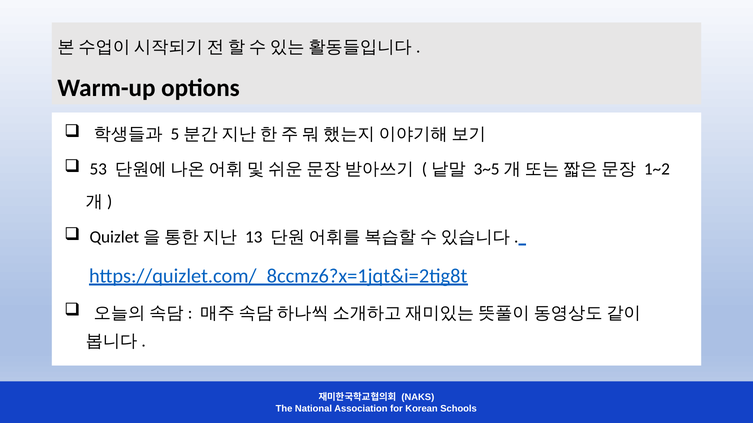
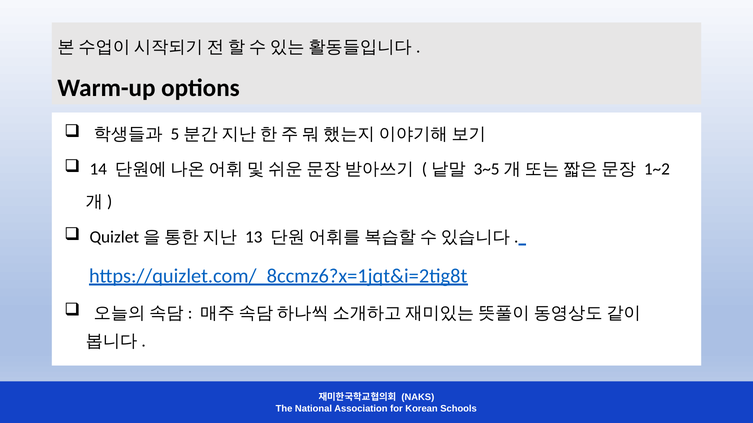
53: 53 -> 14 (98, 169)
